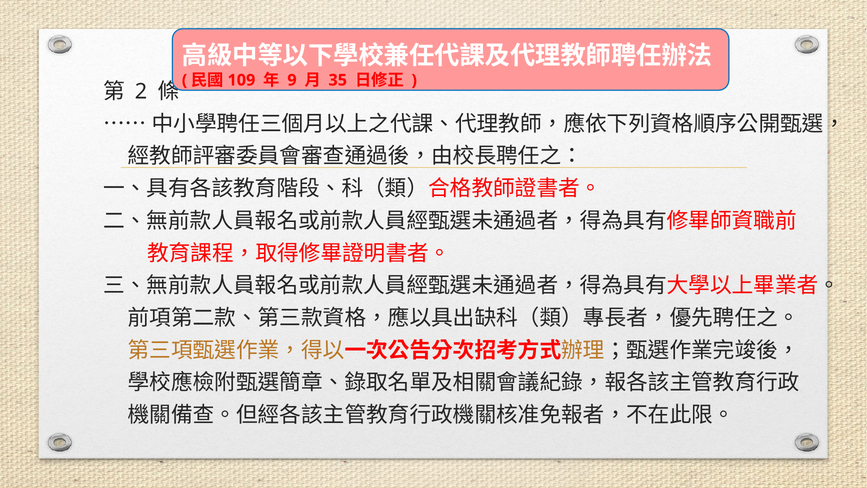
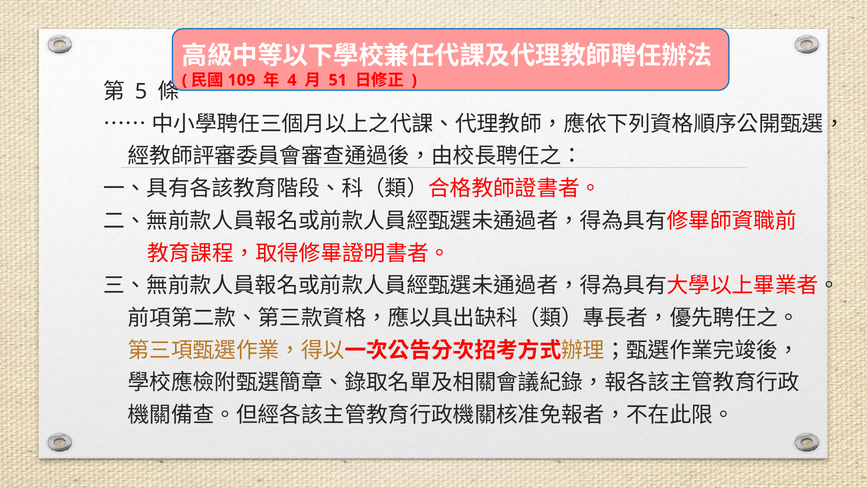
9: 9 -> 4 (292, 80)
35: 35 -> 51 (338, 80)
2: 2 -> 5 (141, 92)
